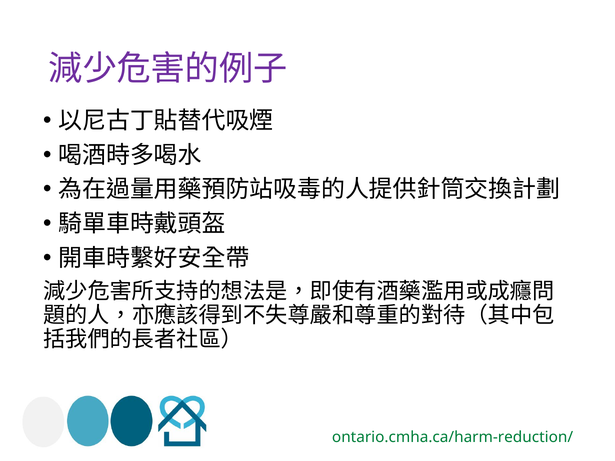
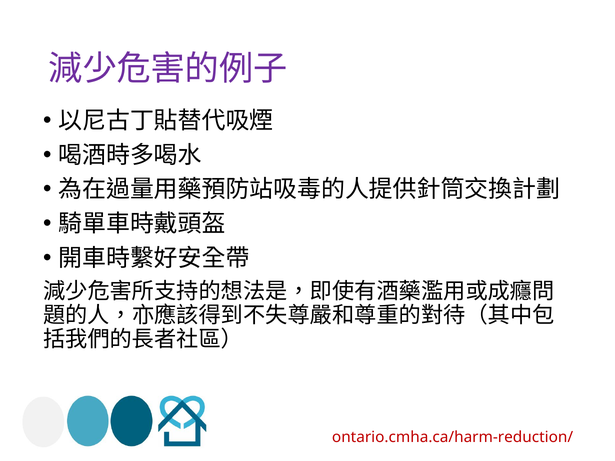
ontario.cmha.ca/harm-reduction/ colour: green -> red (453, 438)
